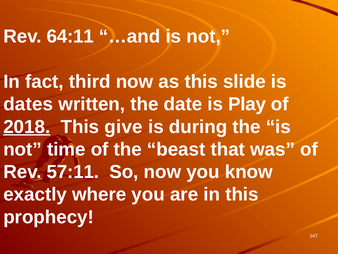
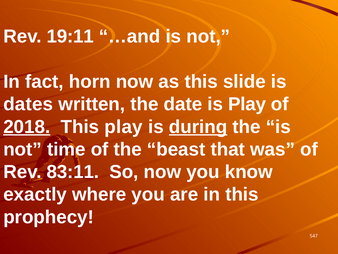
64:11: 64:11 -> 19:11 (70, 36)
third: third -> horn (90, 81)
This give: give -> play (124, 127)
during underline: none -> present (198, 127)
57:11: 57:11 -> 83:11 (73, 172)
